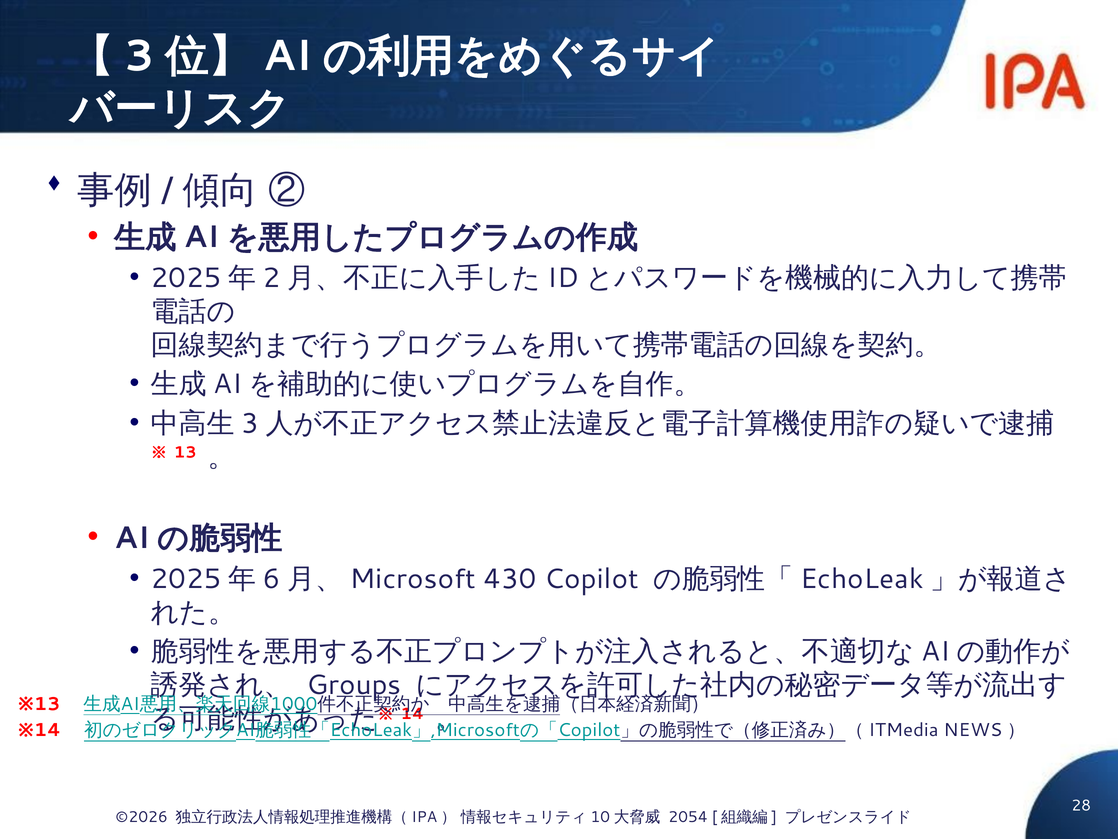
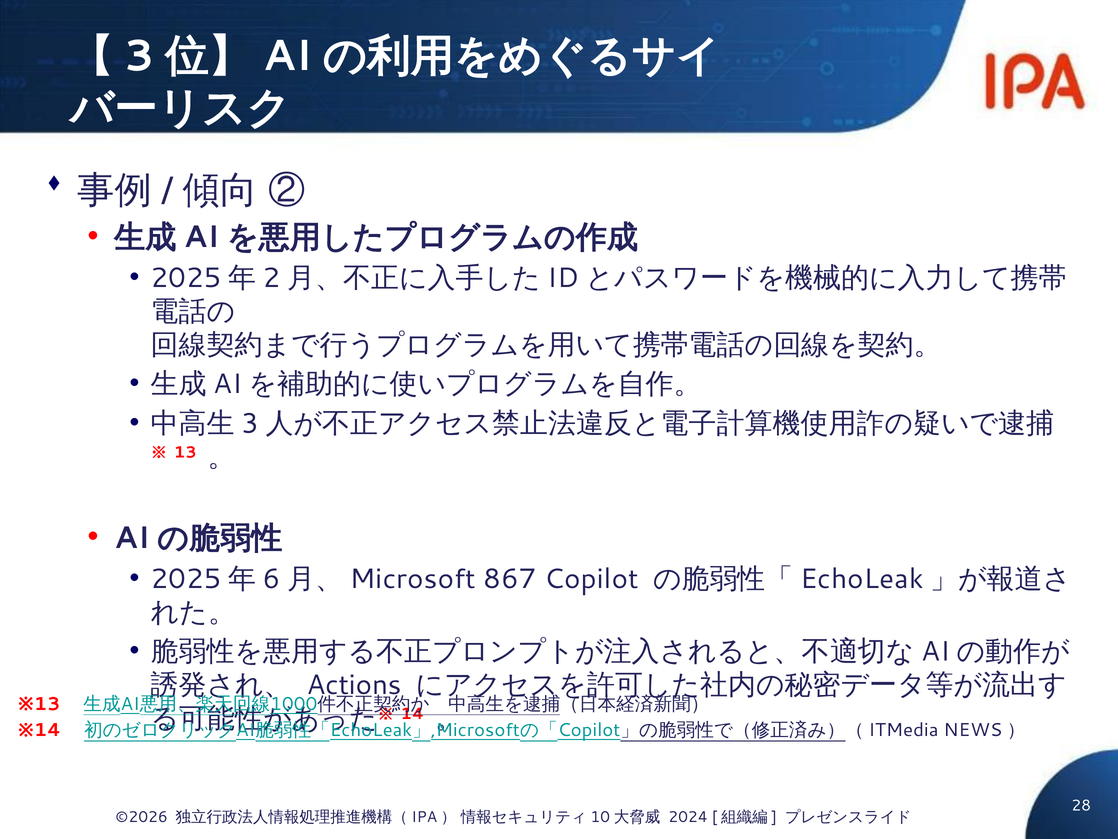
430: 430 -> 867 (510, 578)
Groups: Groups -> Actions (354, 685)
2054: 2054 -> 2024 (688, 817)
